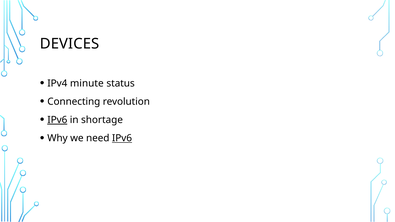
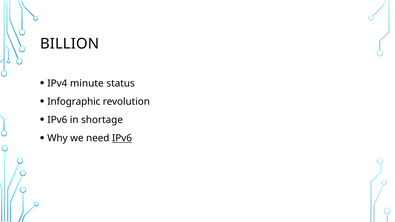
DEVICES: DEVICES -> BILLION (70, 44)
Connecting: Connecting -> Infographic (74, 102)
IPv6 underline: present -> none (57, 120)
